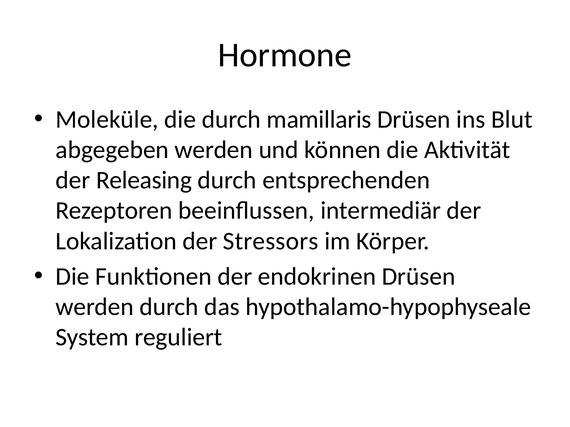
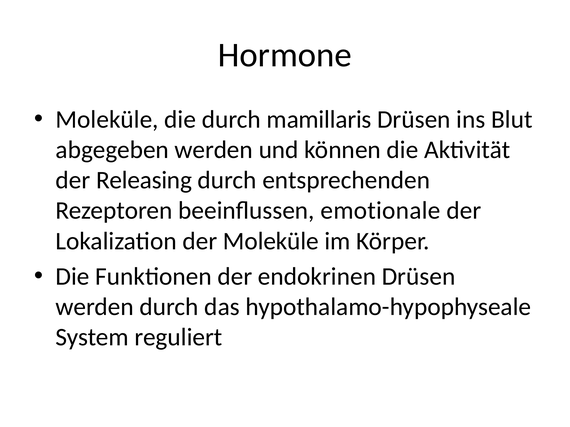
intermediär: intermediär -> emotionale (380, 211)
der Stressors: Stressors -> Moleküle (271, 241)
